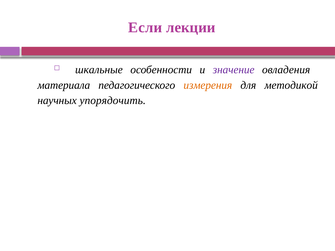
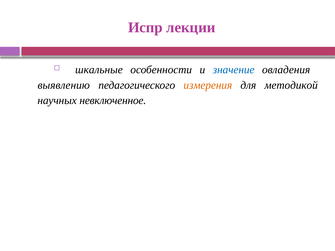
Если: Если -> Испр (145, 28)
значение colour: purple -> blue (234, 70)
материала: материала -> выявлению (64, 85)
упорядочить: упорядочить -> невключенное (113, 101)
